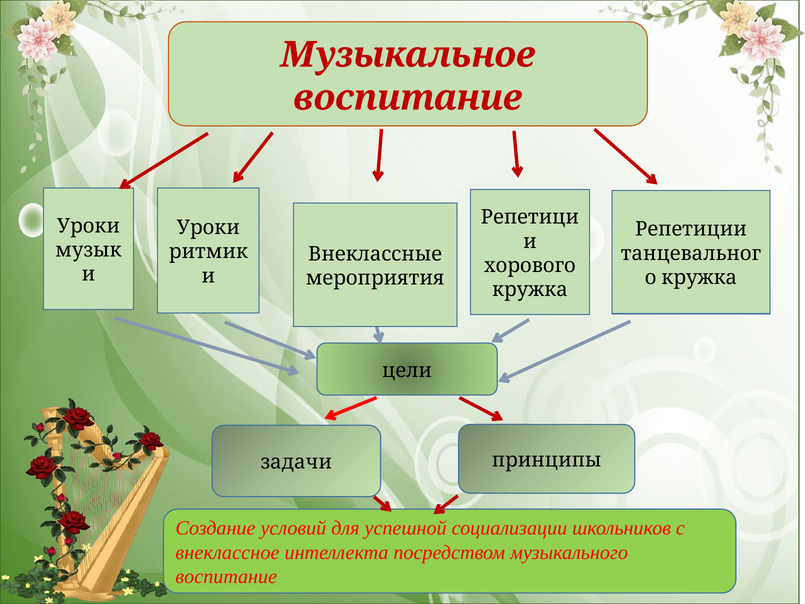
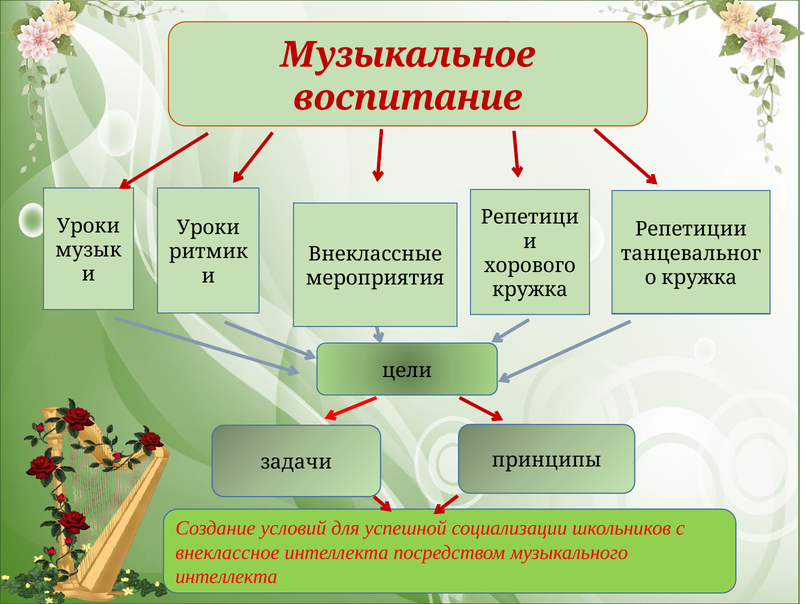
воспитание: воспитание -> интеллекта (226, 576)
